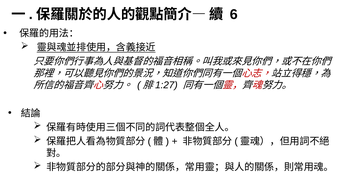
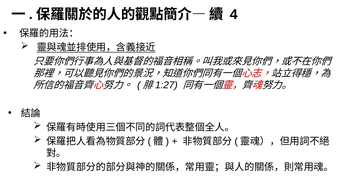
6: 6 -> 4 (234, 15)
